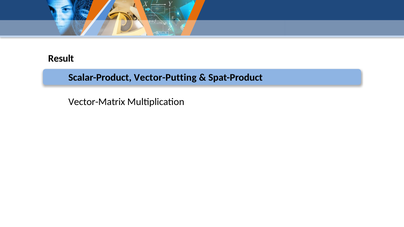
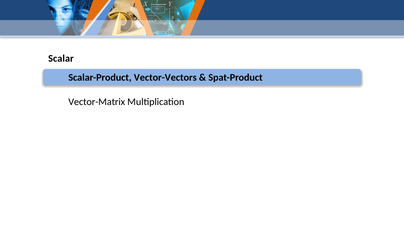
Result: Result -> Scalar (61, 59)
Vector-Putting: Vector-Putting -> Vector-Vectors (165, 78)
